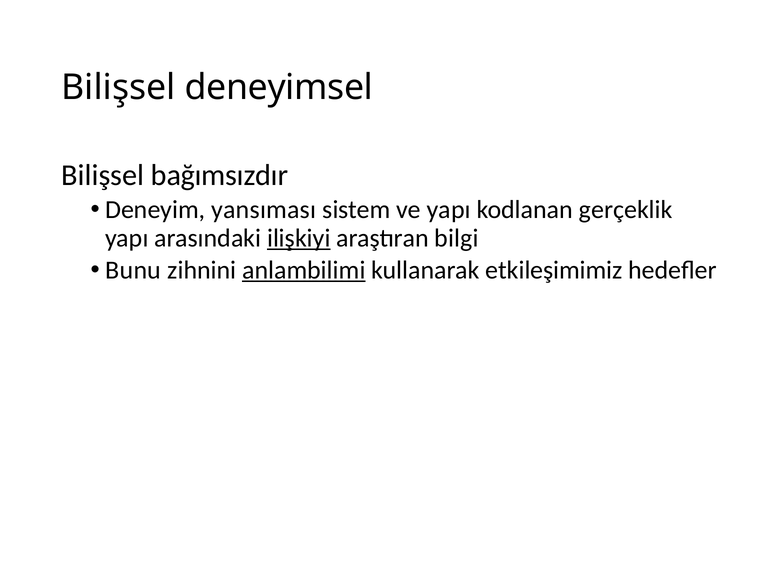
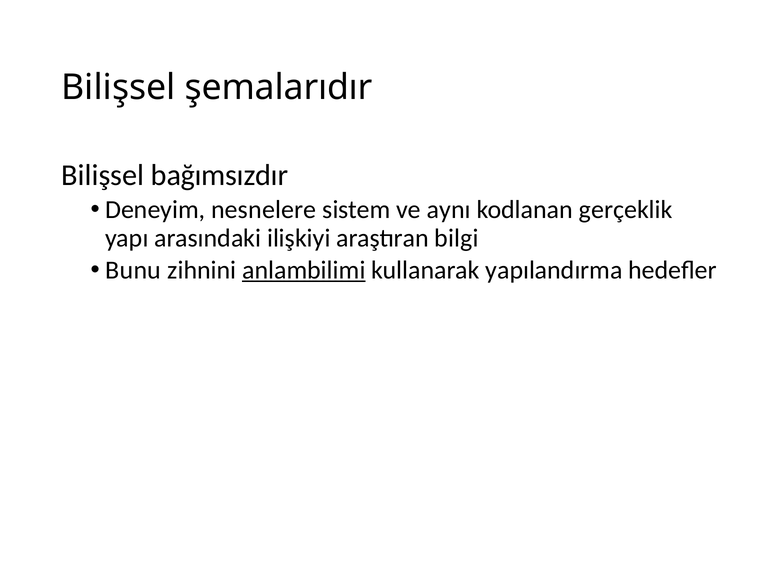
deneyimsel: deneyimsel -> şemalarıdır (279, 87)
yansıması: yansıması -> nesnelere (264, 210)
ve yapı: yapı -> aynı (449, 210)
ilişkiyi underline: present -> none (299, 238)
etkileşimimiz: etkileşimimiz -> yapılandırma (554, 270)
